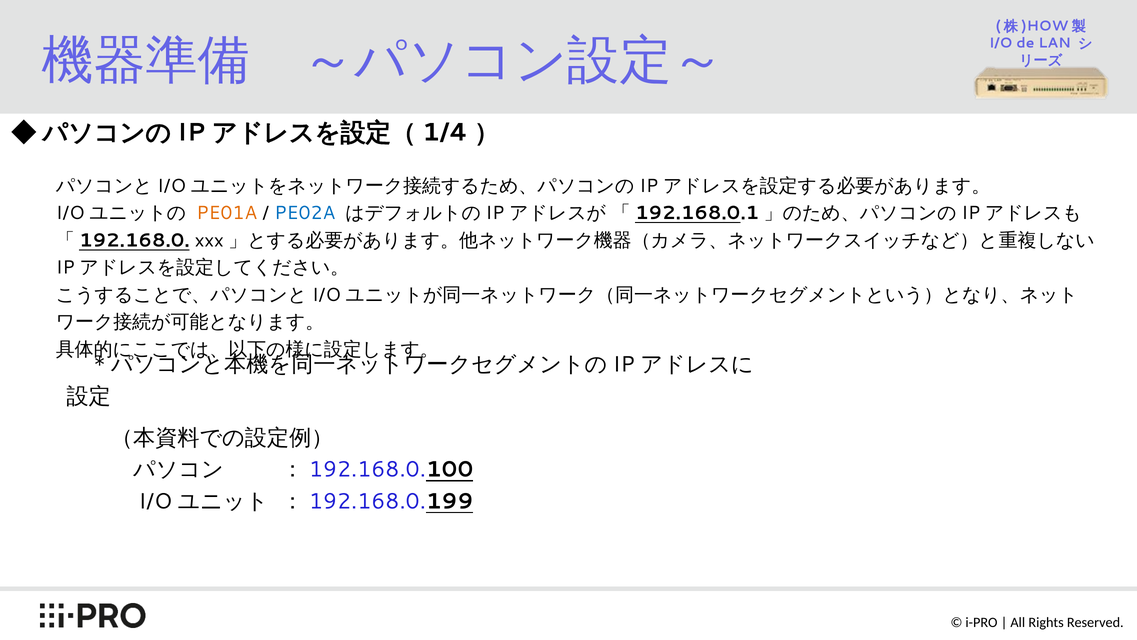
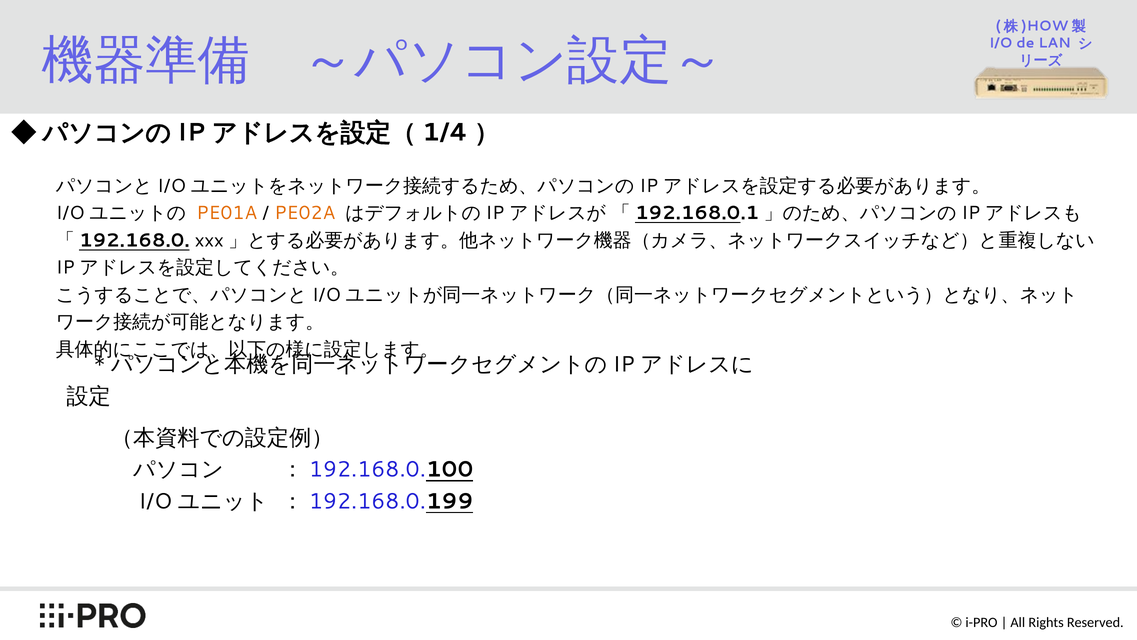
PE02A colour: blue -> orange (305, 213)
